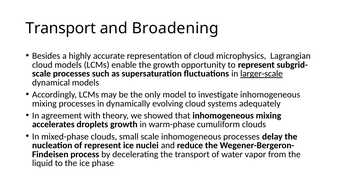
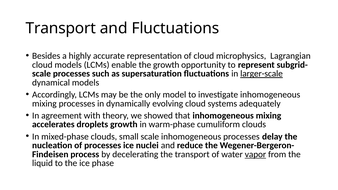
and Broadening: Broadening -> Fluctuations (175, 28)
of represent: represent -> processes (103, 145)
vapor underline: none -> present (255, 154)
